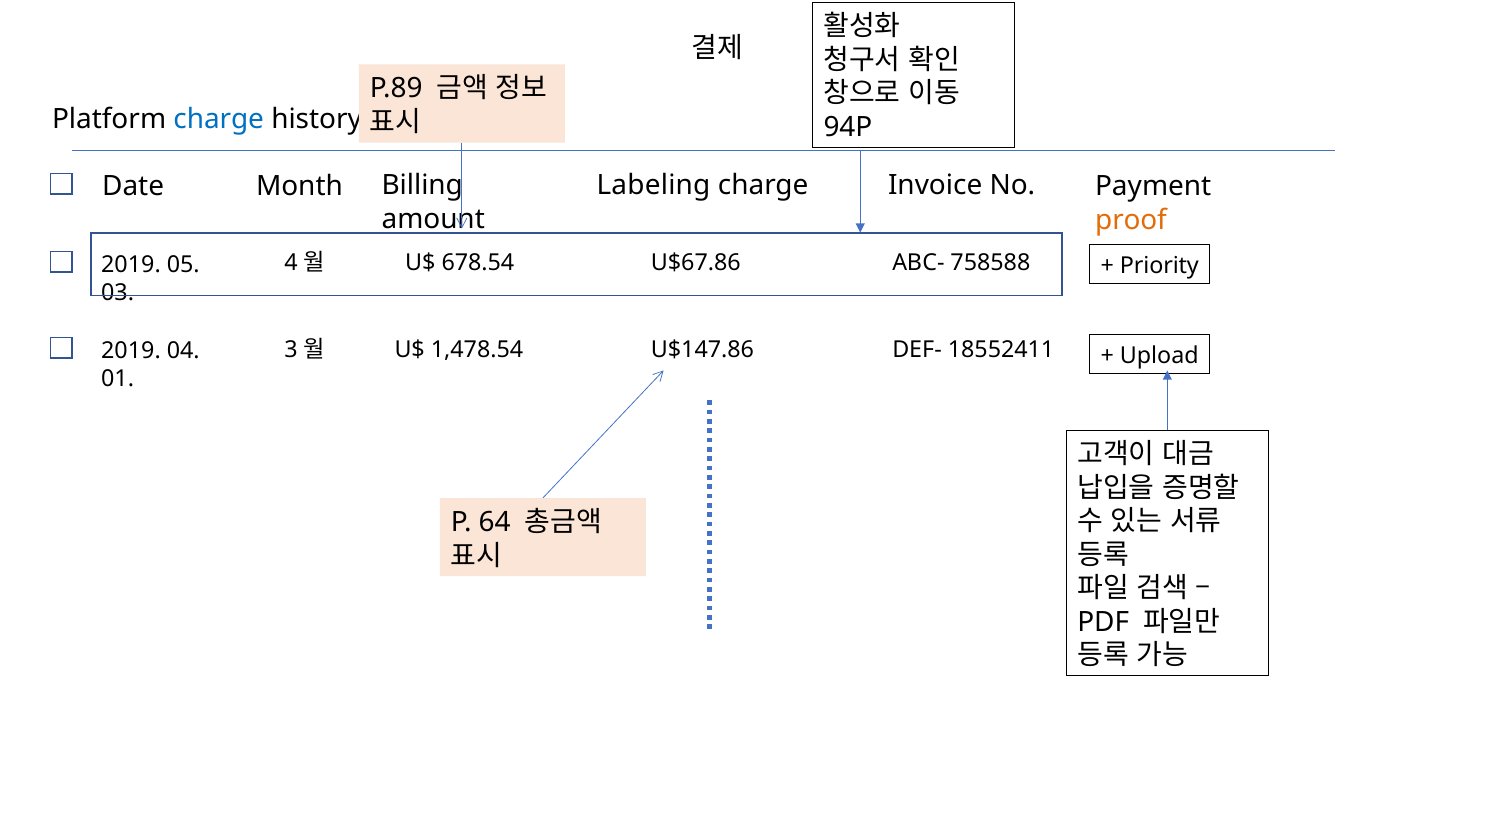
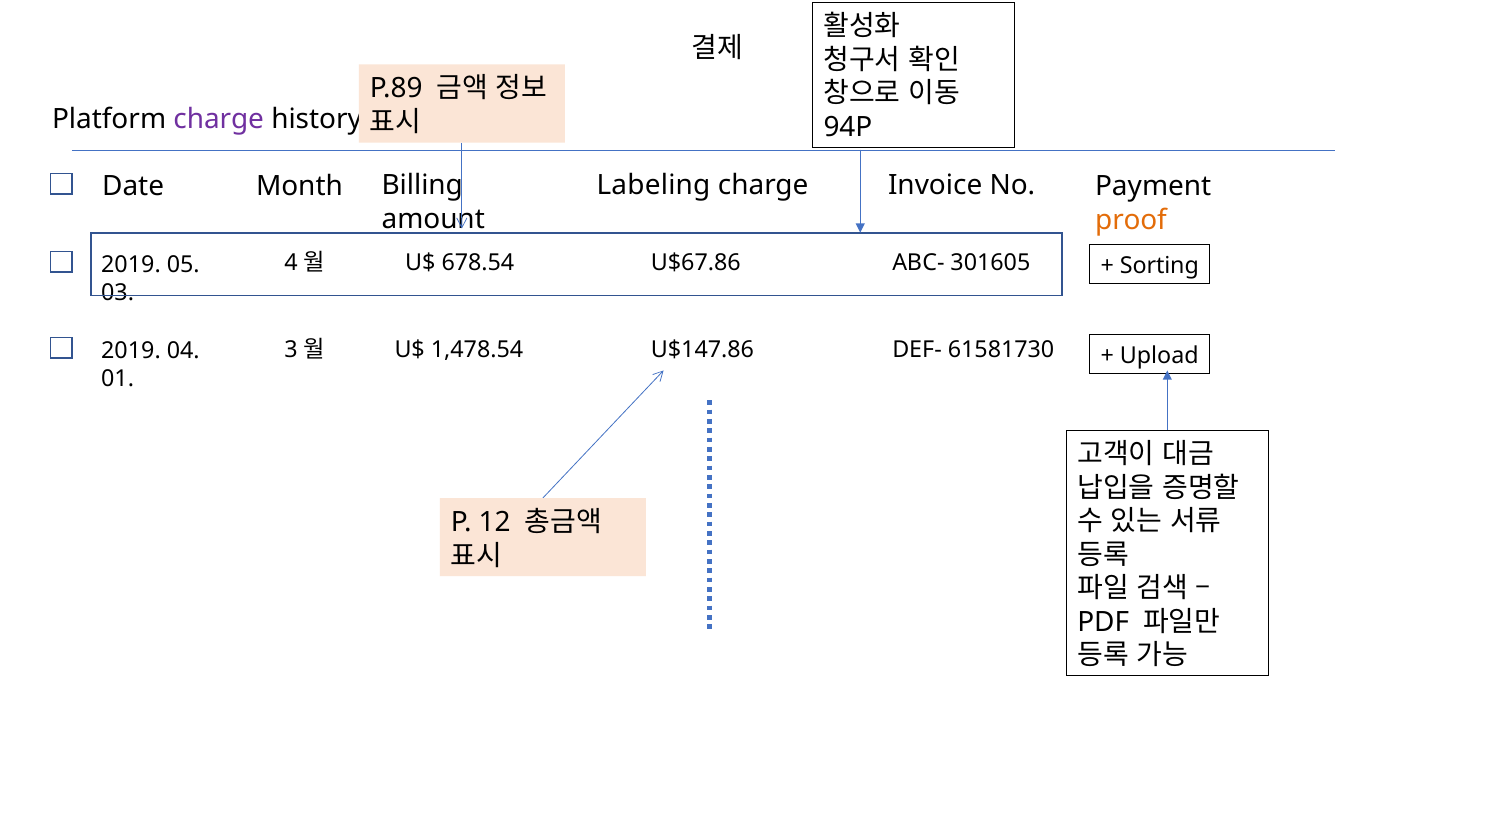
charge colour: blue -> purple (219, 120)
758588: 758588 -> 301605 (990, 263)
Priority: Priority -> Sorting (1159, 266)
18552411: 18552411 -> 61581730 (1001, 349)
64: 64 -> 12 (495, 522)
